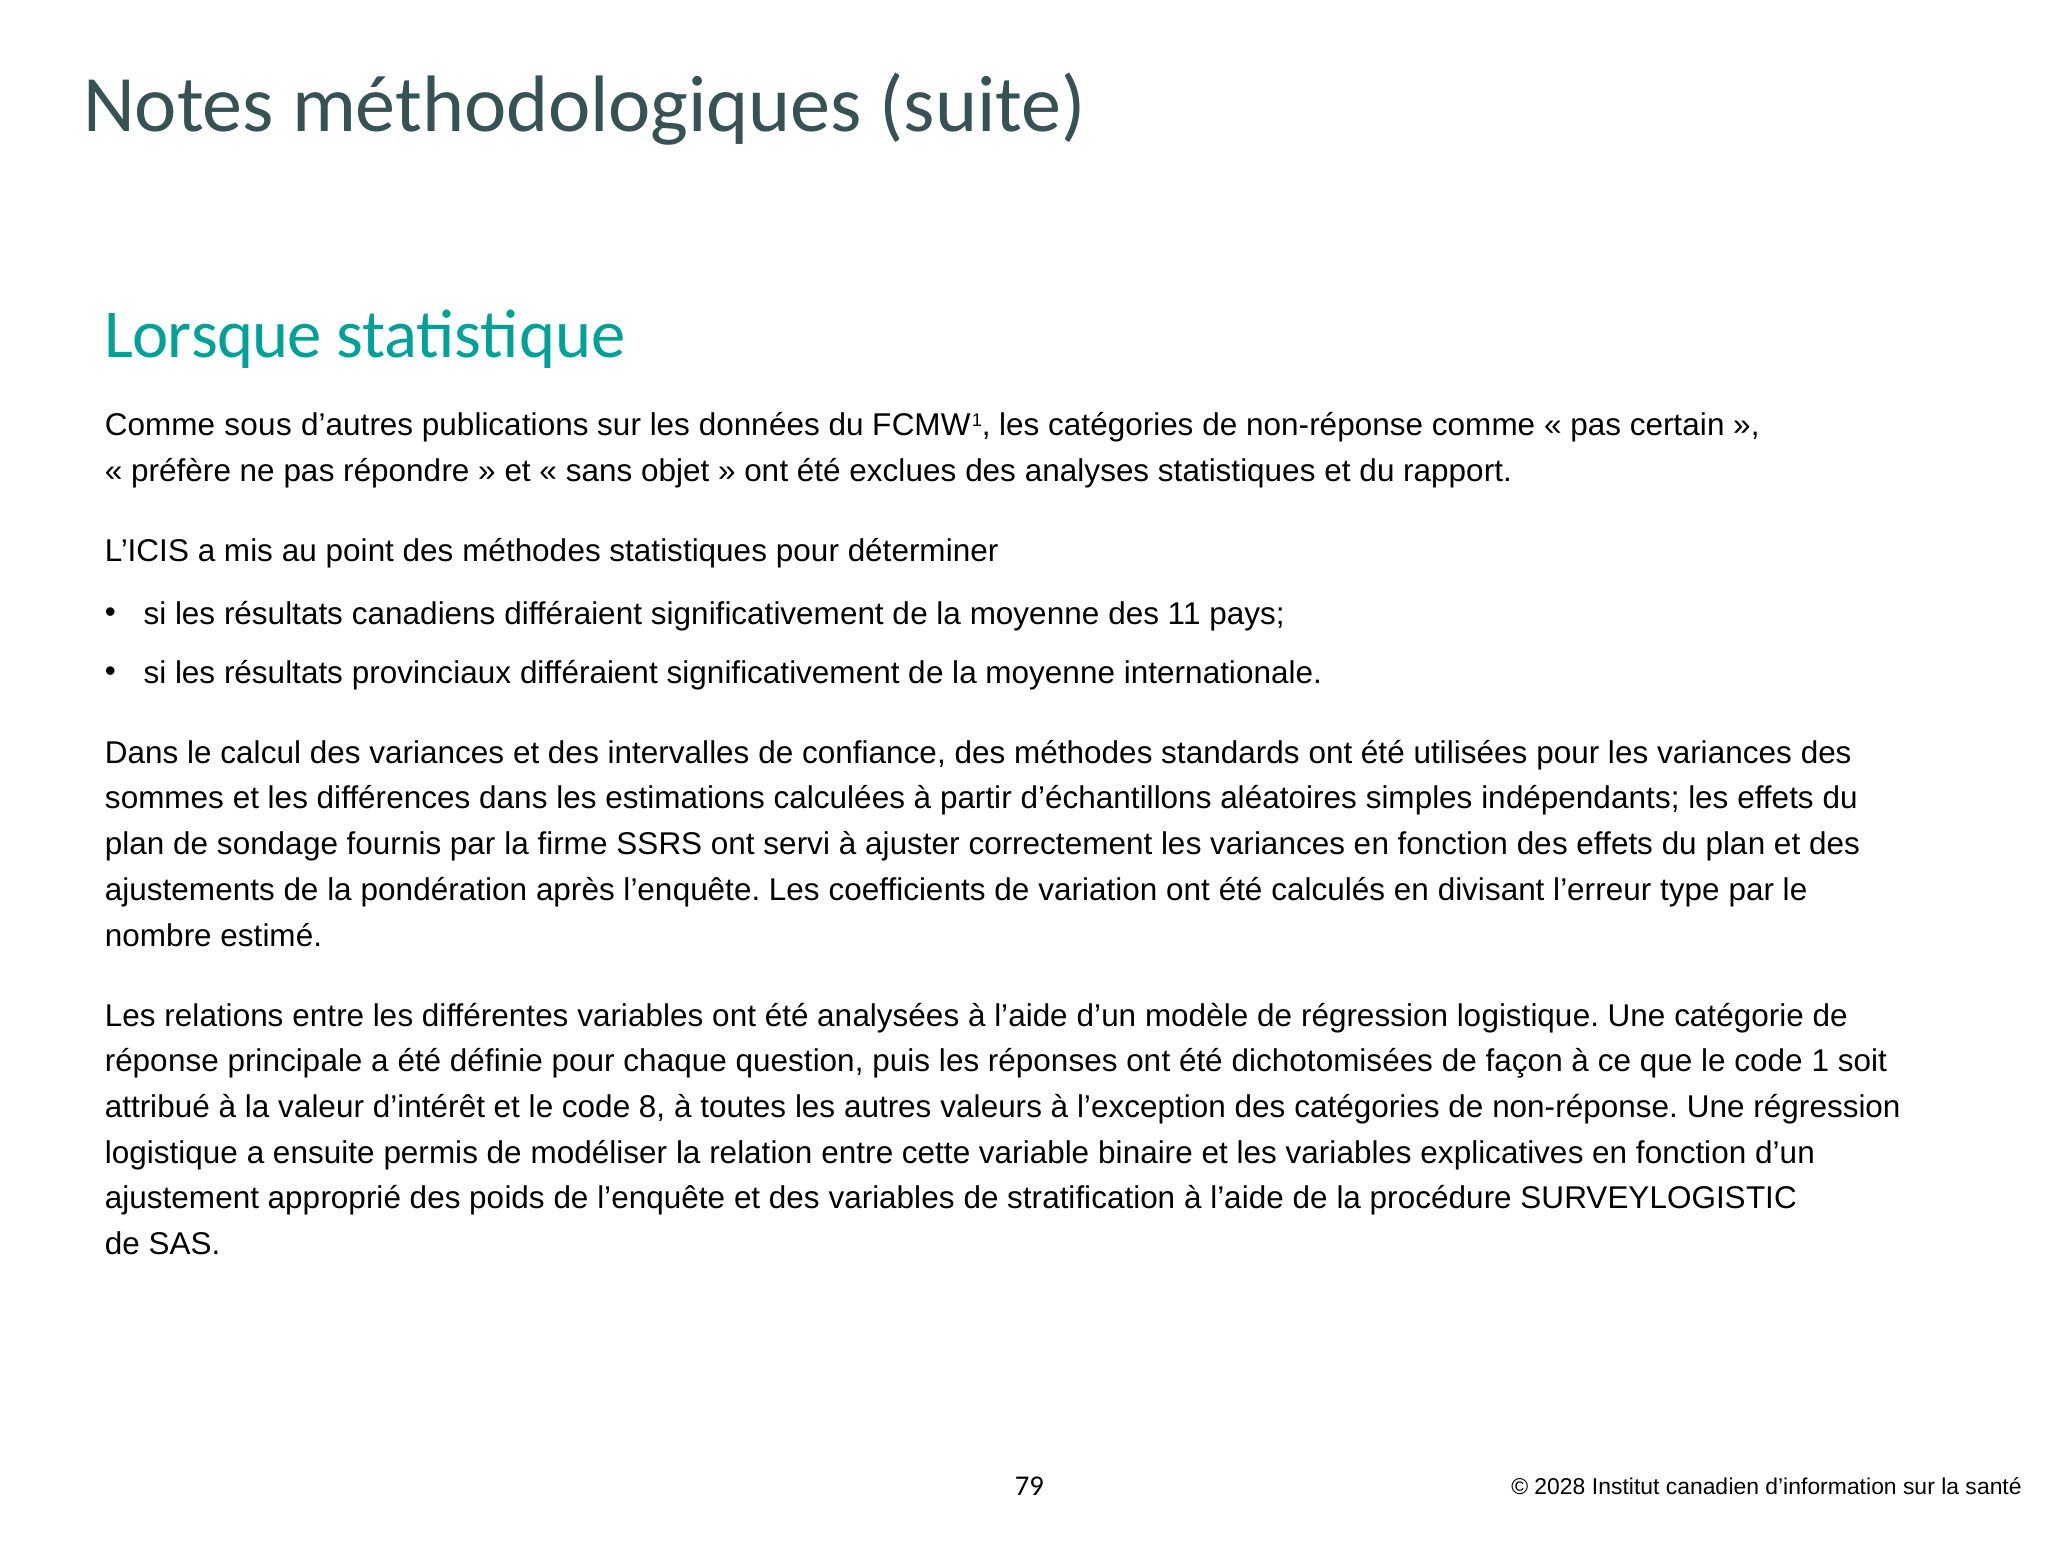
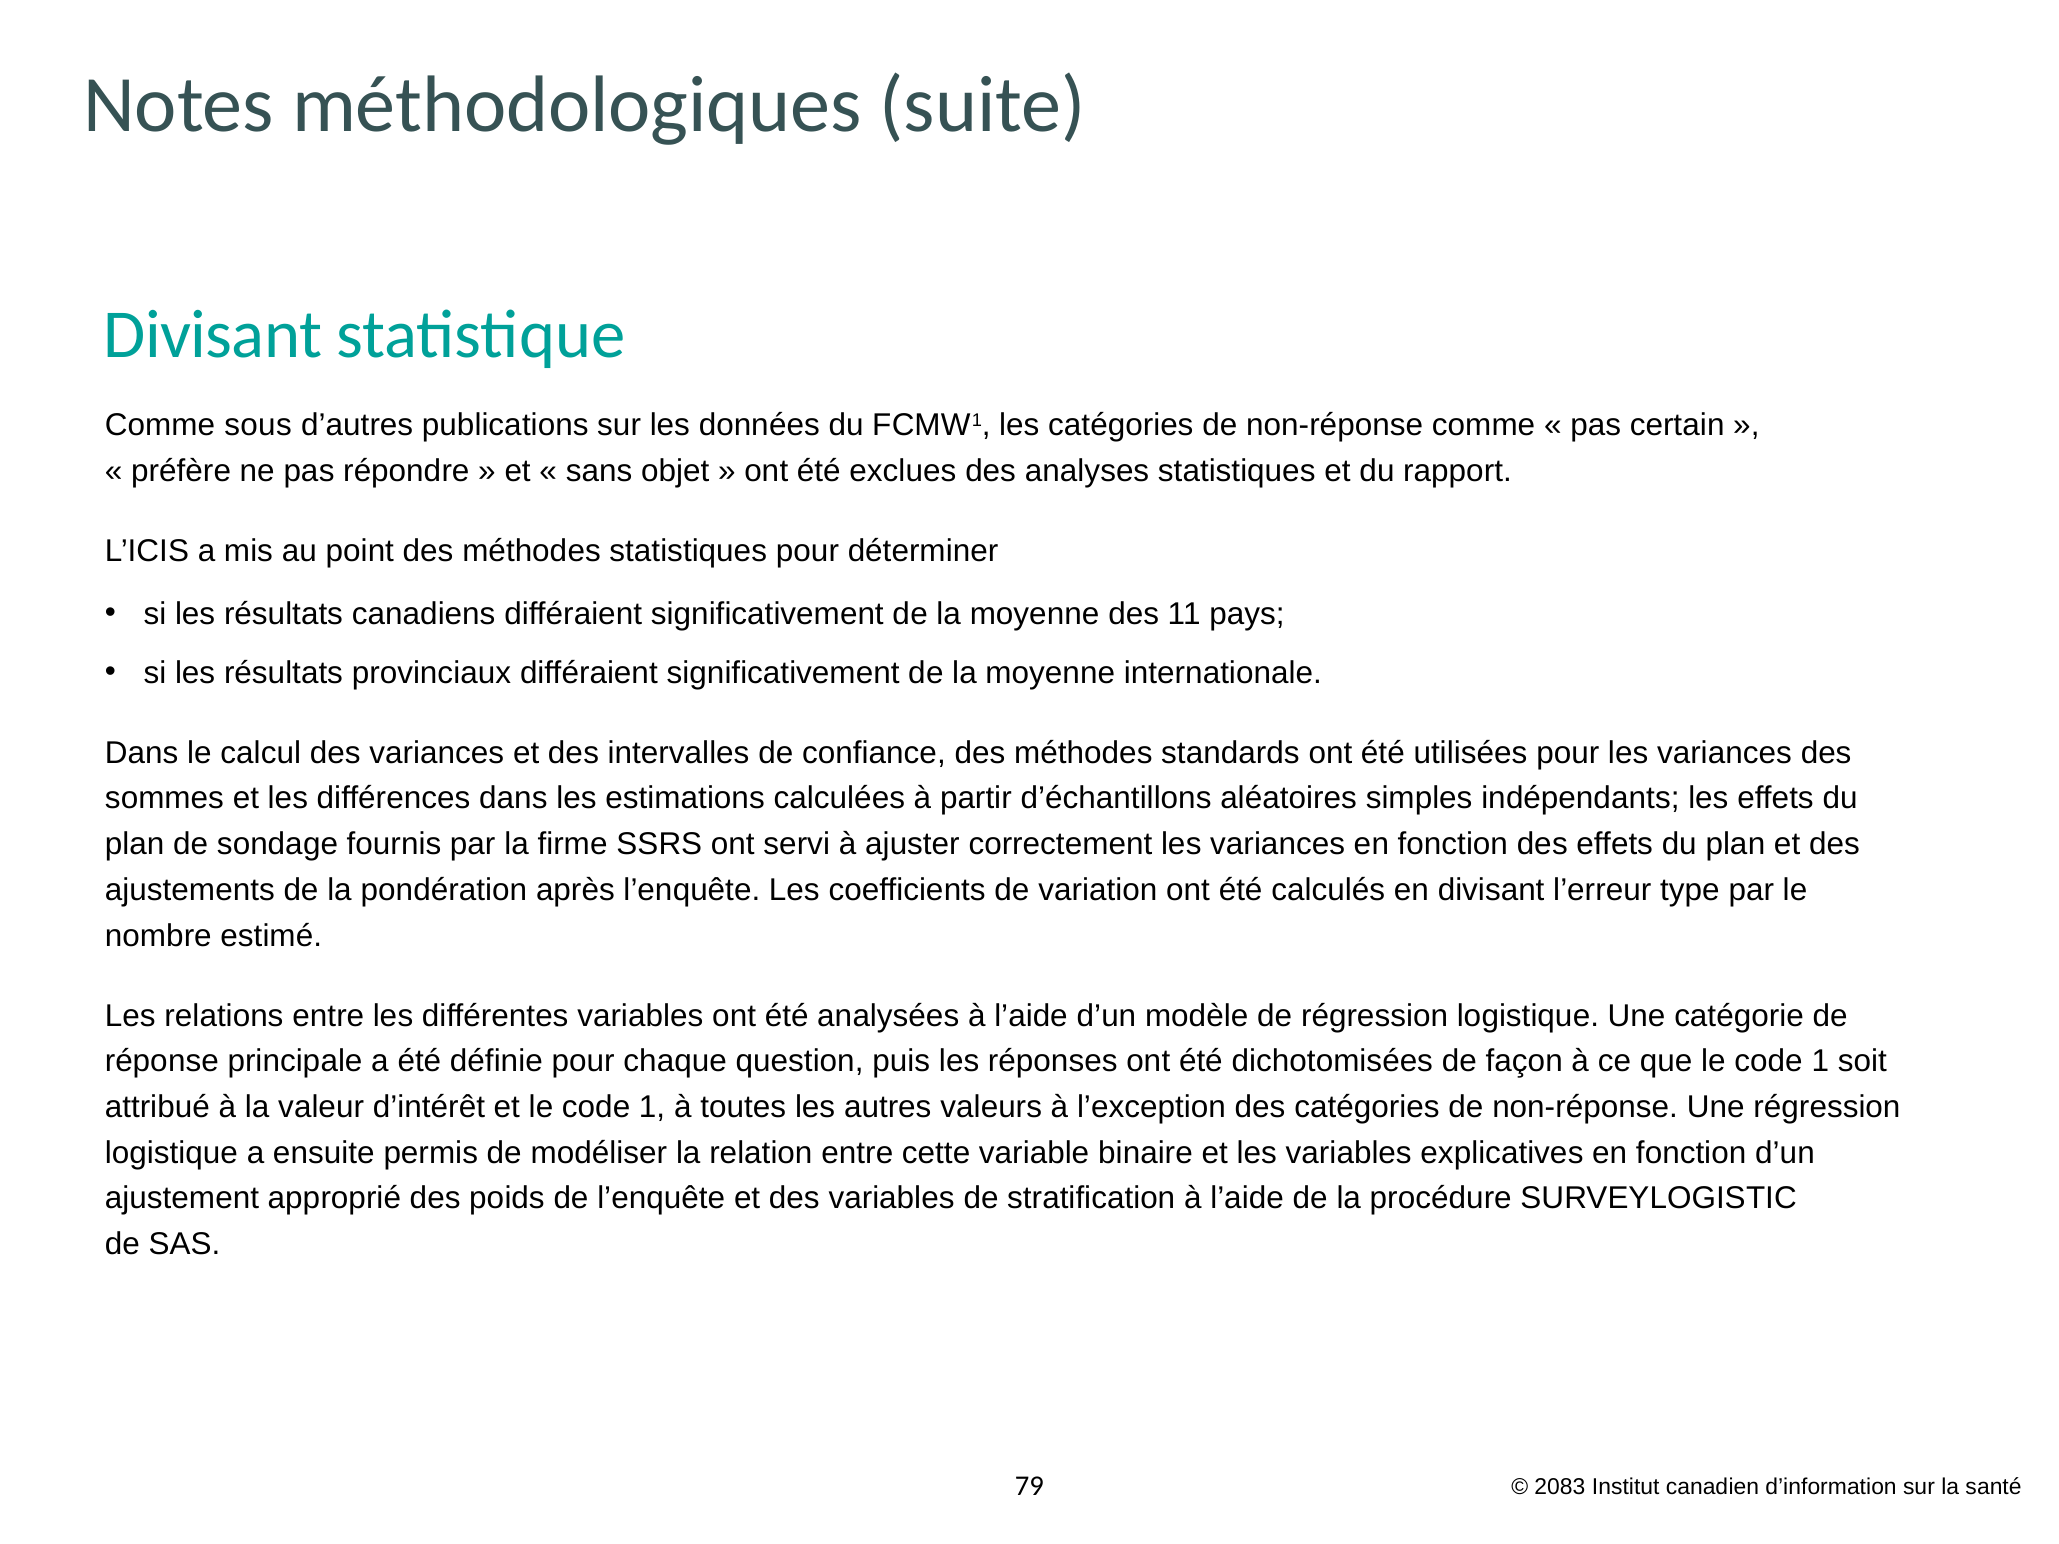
Lorsque: Lorsque -> Divisant (213, 335)
et le code 8: 8 -> 1 (652, 1107)
2028: 2028 -> 2083 (1560, 1487)
